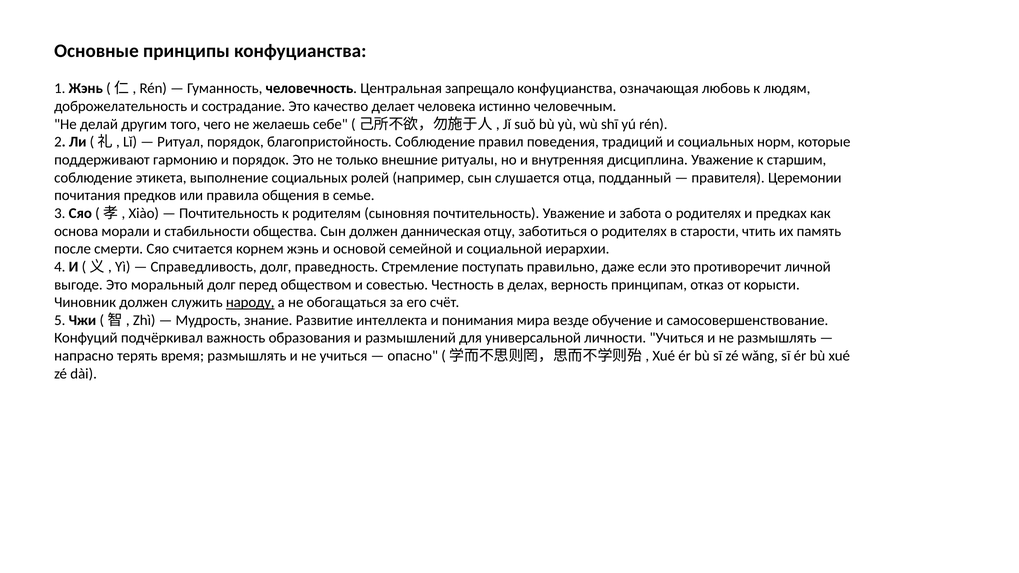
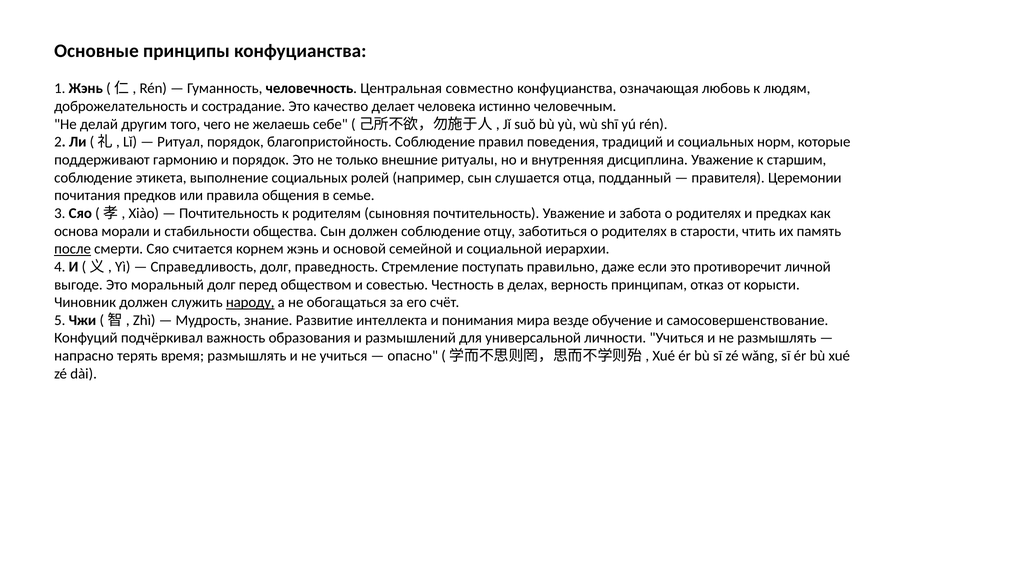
запрещало: запрещало -> совместно (480, 89)
должен данническая: данническая -> соблюдение (441, 231)
после underline: none -> present (73, 249)
